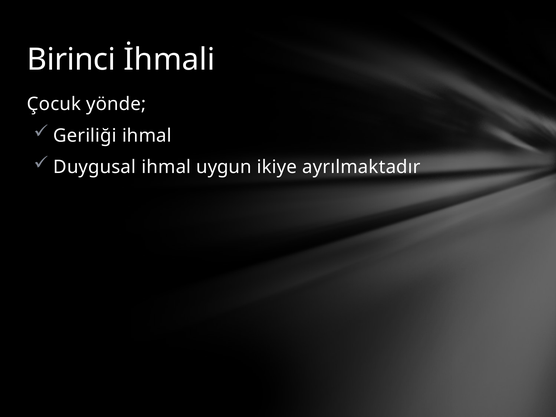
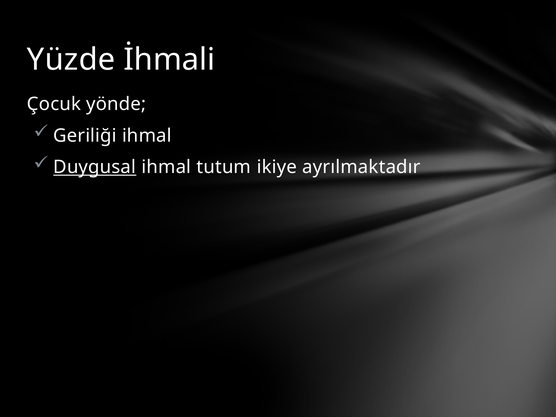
Birinci: Birinci -> Yüzde (71, 60)
Duygusal underline: none -> present (95, 167)
uygun: uygun -> tutum (224, 167)
